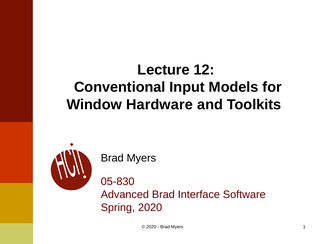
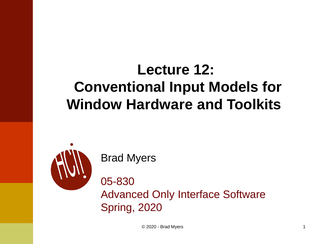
Advanced Brad: Brad -> Only (163, 194)
